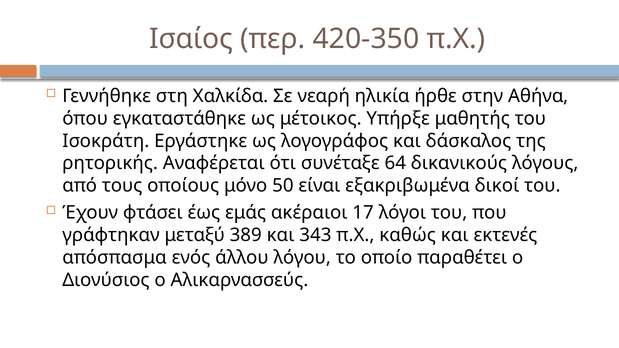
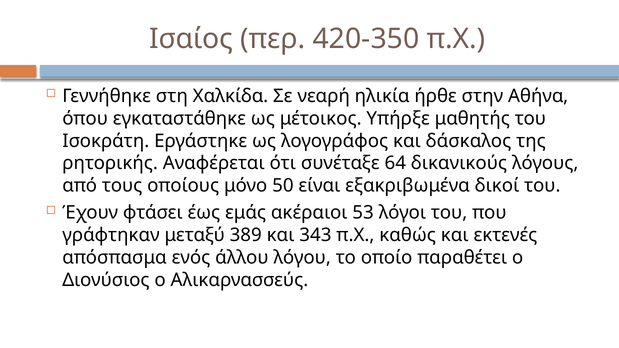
17: 17 -> 53 (363, 213)
